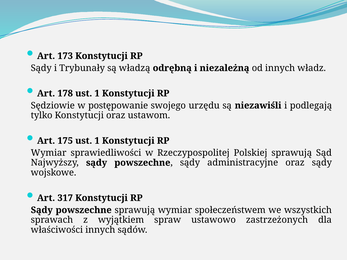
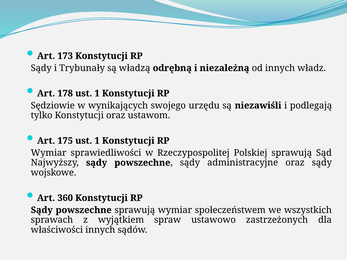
postępowanie: postępowanie -> wynikających (118, 106)
317: 317 -> 360 (65, 198)
